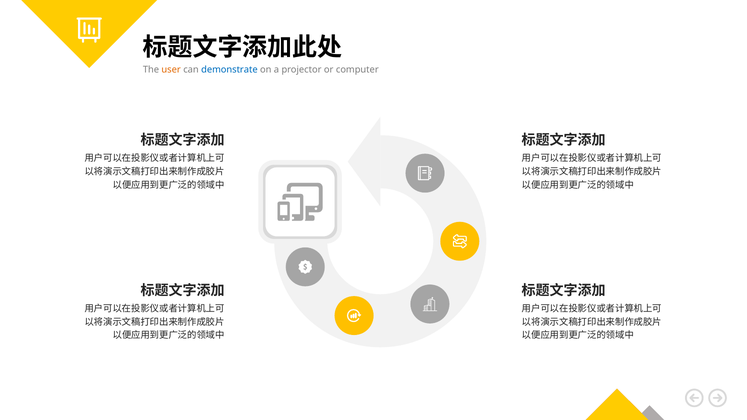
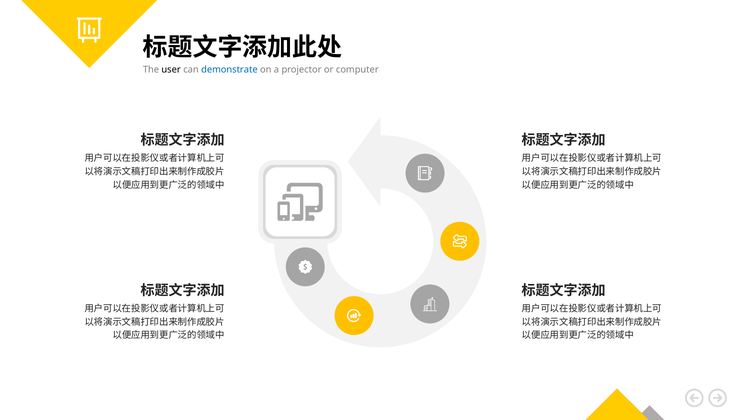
user colour: orange -> black (171, 70)
